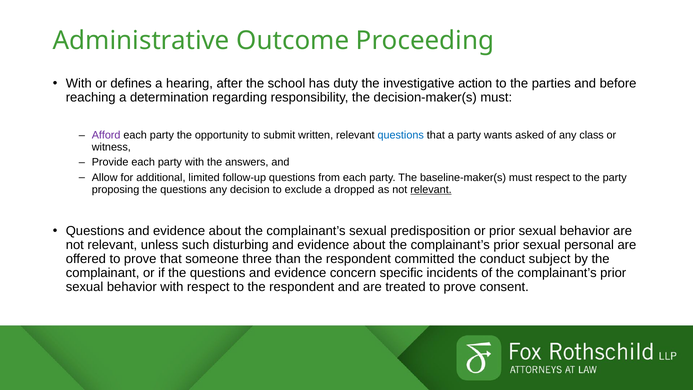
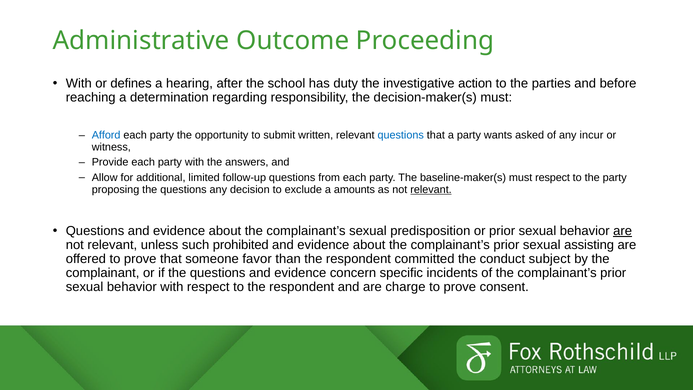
Afford colour: purple -> blue (106, 135)
class: class -> incur (592, 135)
dropped: dropped -> amounts (354, 189)
are underline: none -> present (623, 231)
disturbing: disturbing -> prohibited (241, 245)
personal: personal -> assisting (589, 245)
three: three -> favor (257, 259)
treated: treated -> charge (405, 287)
